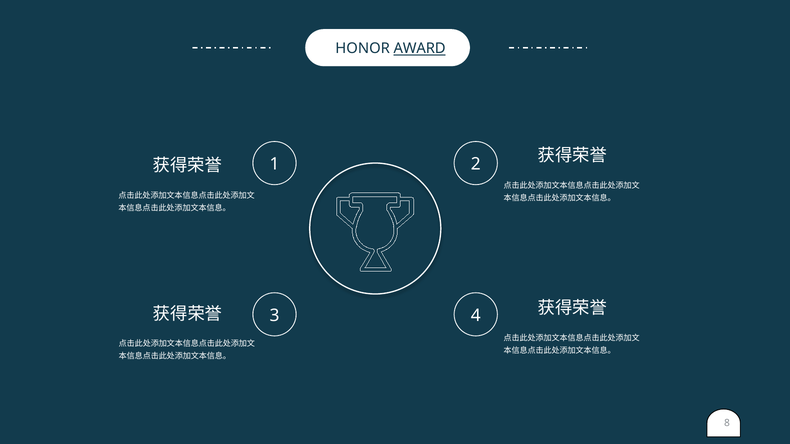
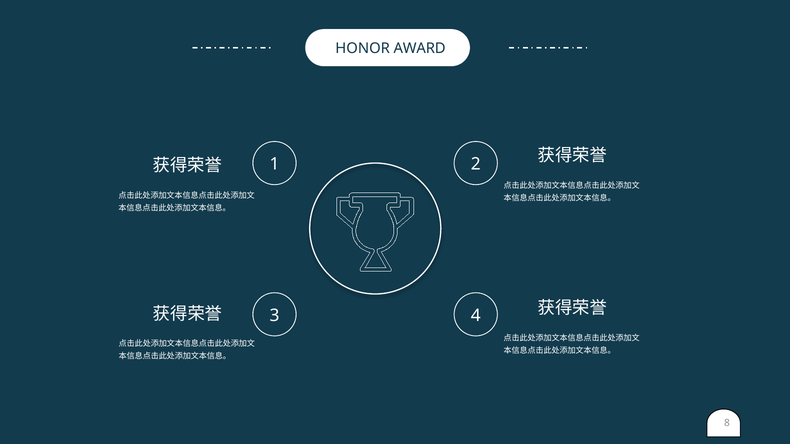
AWARD underline: present -> none (420, 49)
